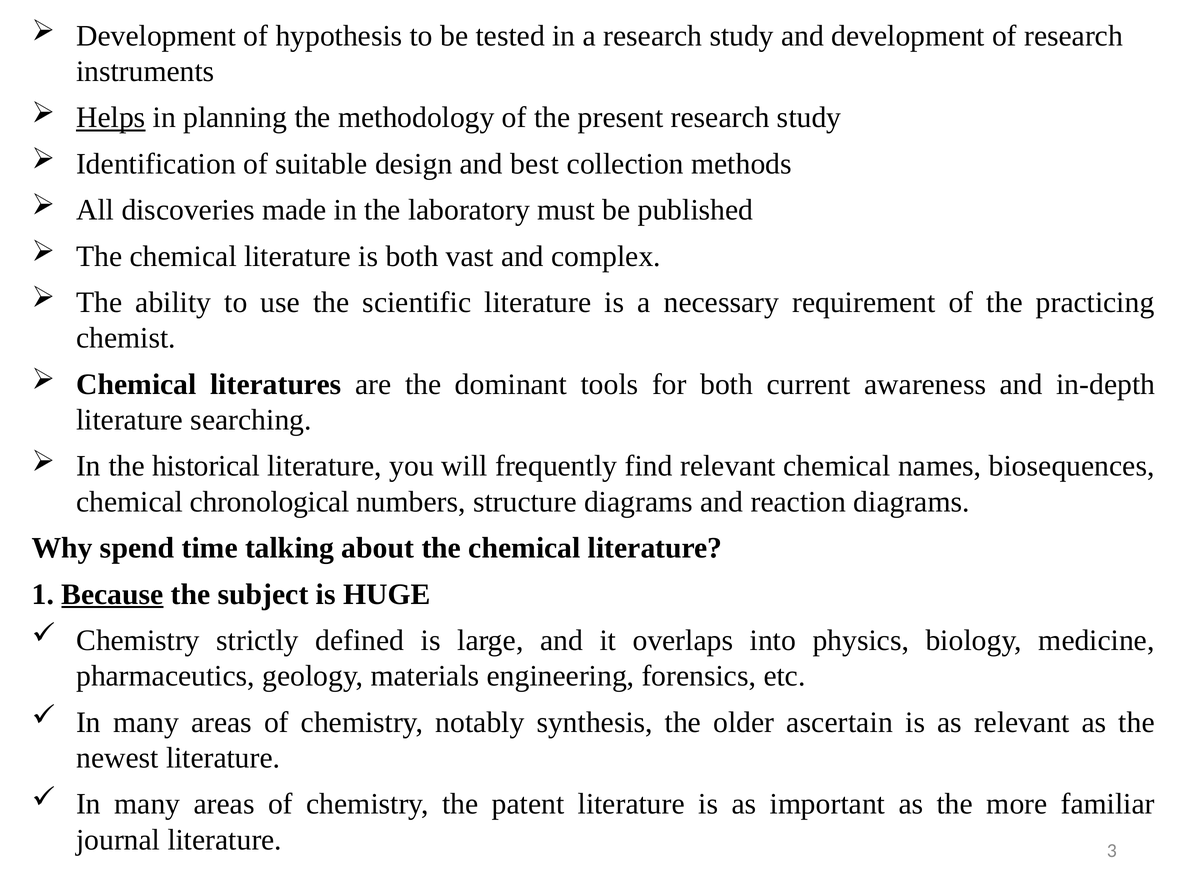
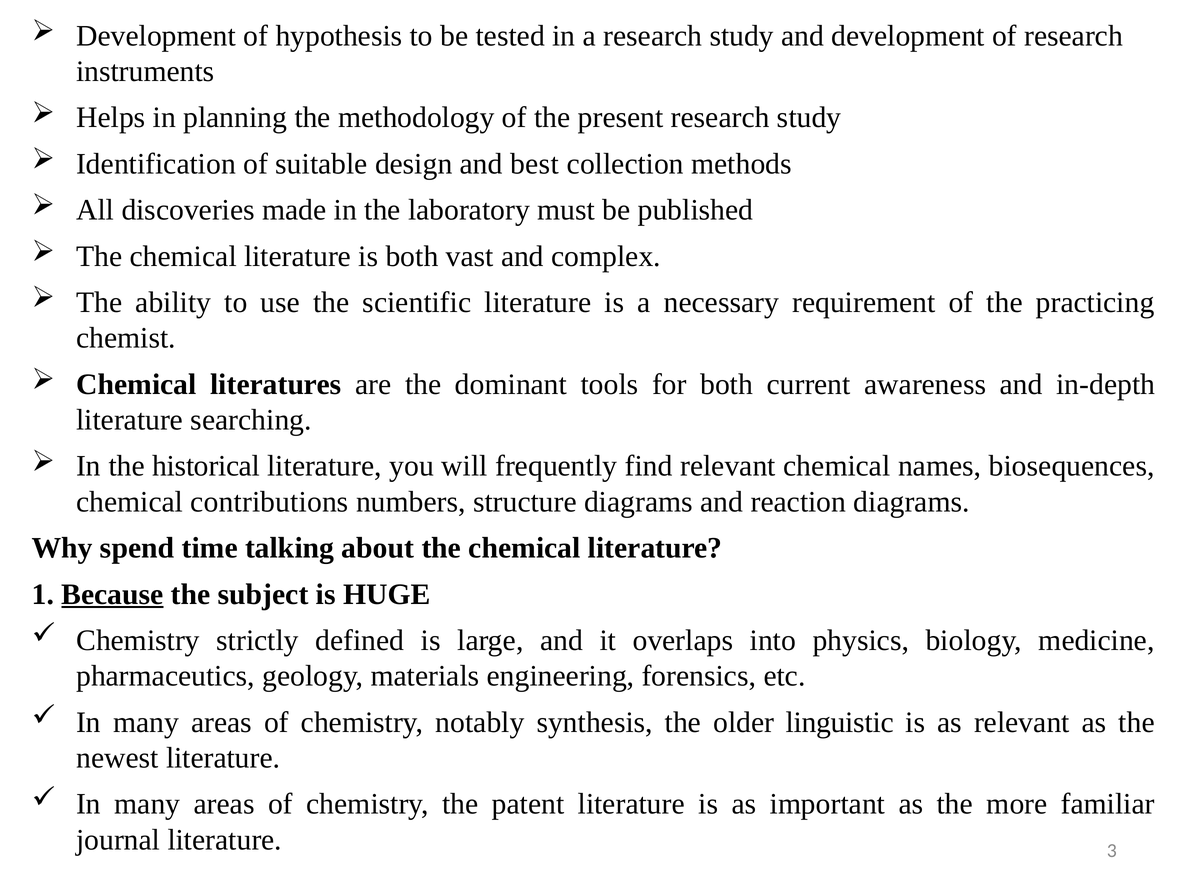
Helps underline: present -> none (111, 118)
chronological: chronological -> contributions (270, 502)
ascertain: ascertain -> linguistic (840, 722)
